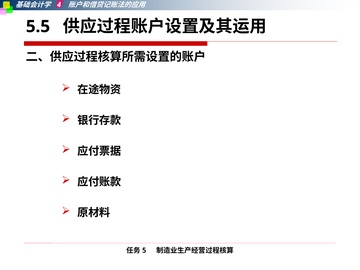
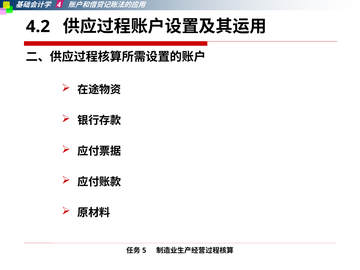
5.5: 5.5 -> 4.2 (38, 27)
